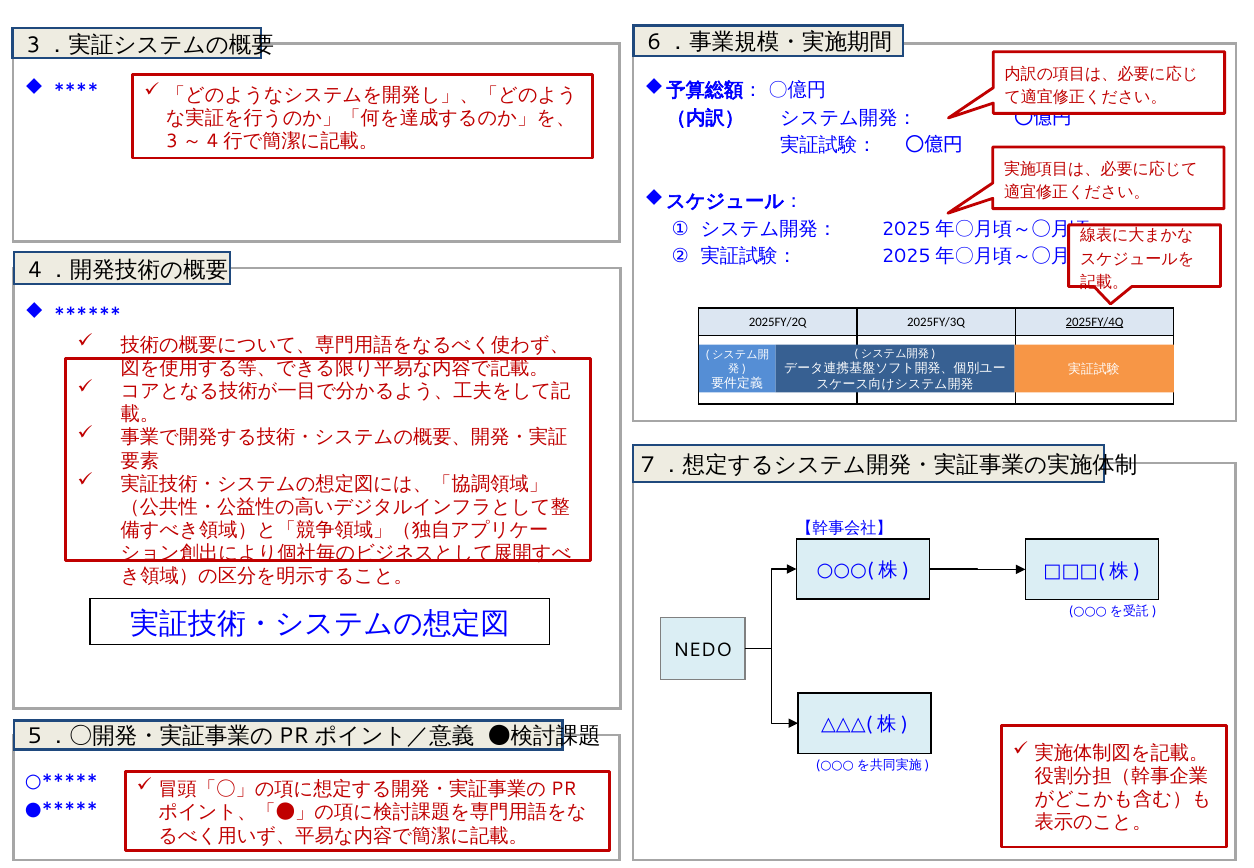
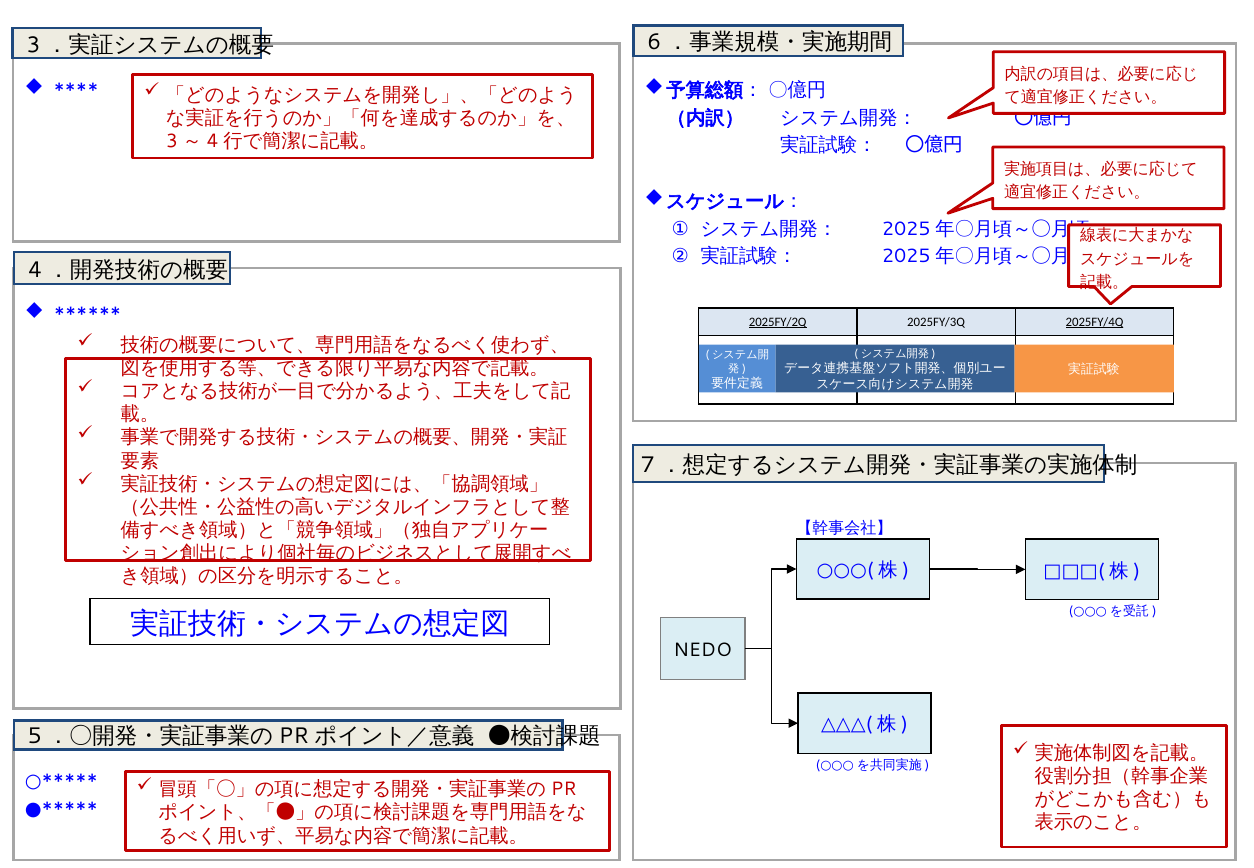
2025FY/2Q underline: none -> present (778, 322)
